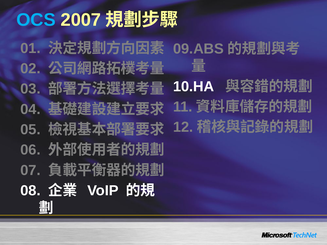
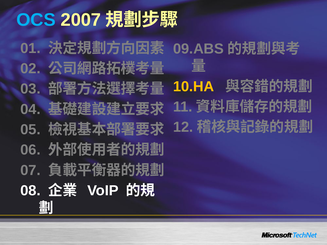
10.HA colour: white -> yellow (194, 87)
